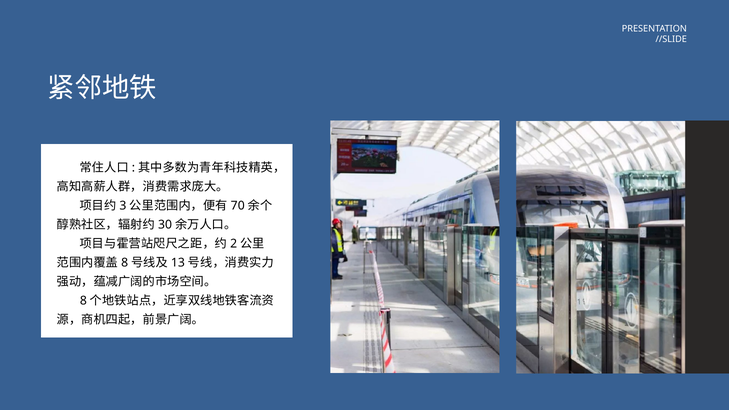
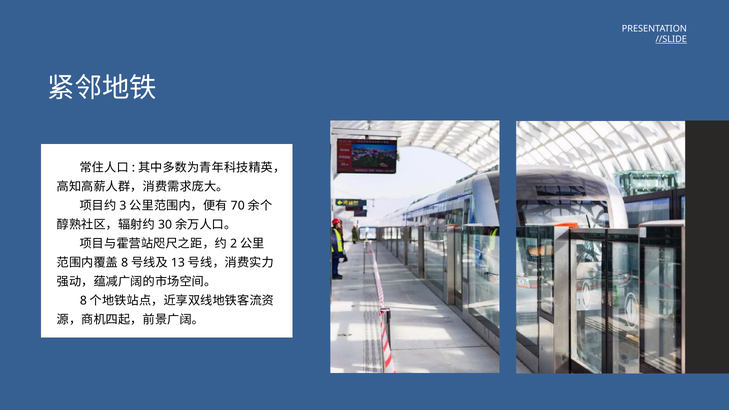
//SLIDE underline: none -> present (671, 39)
